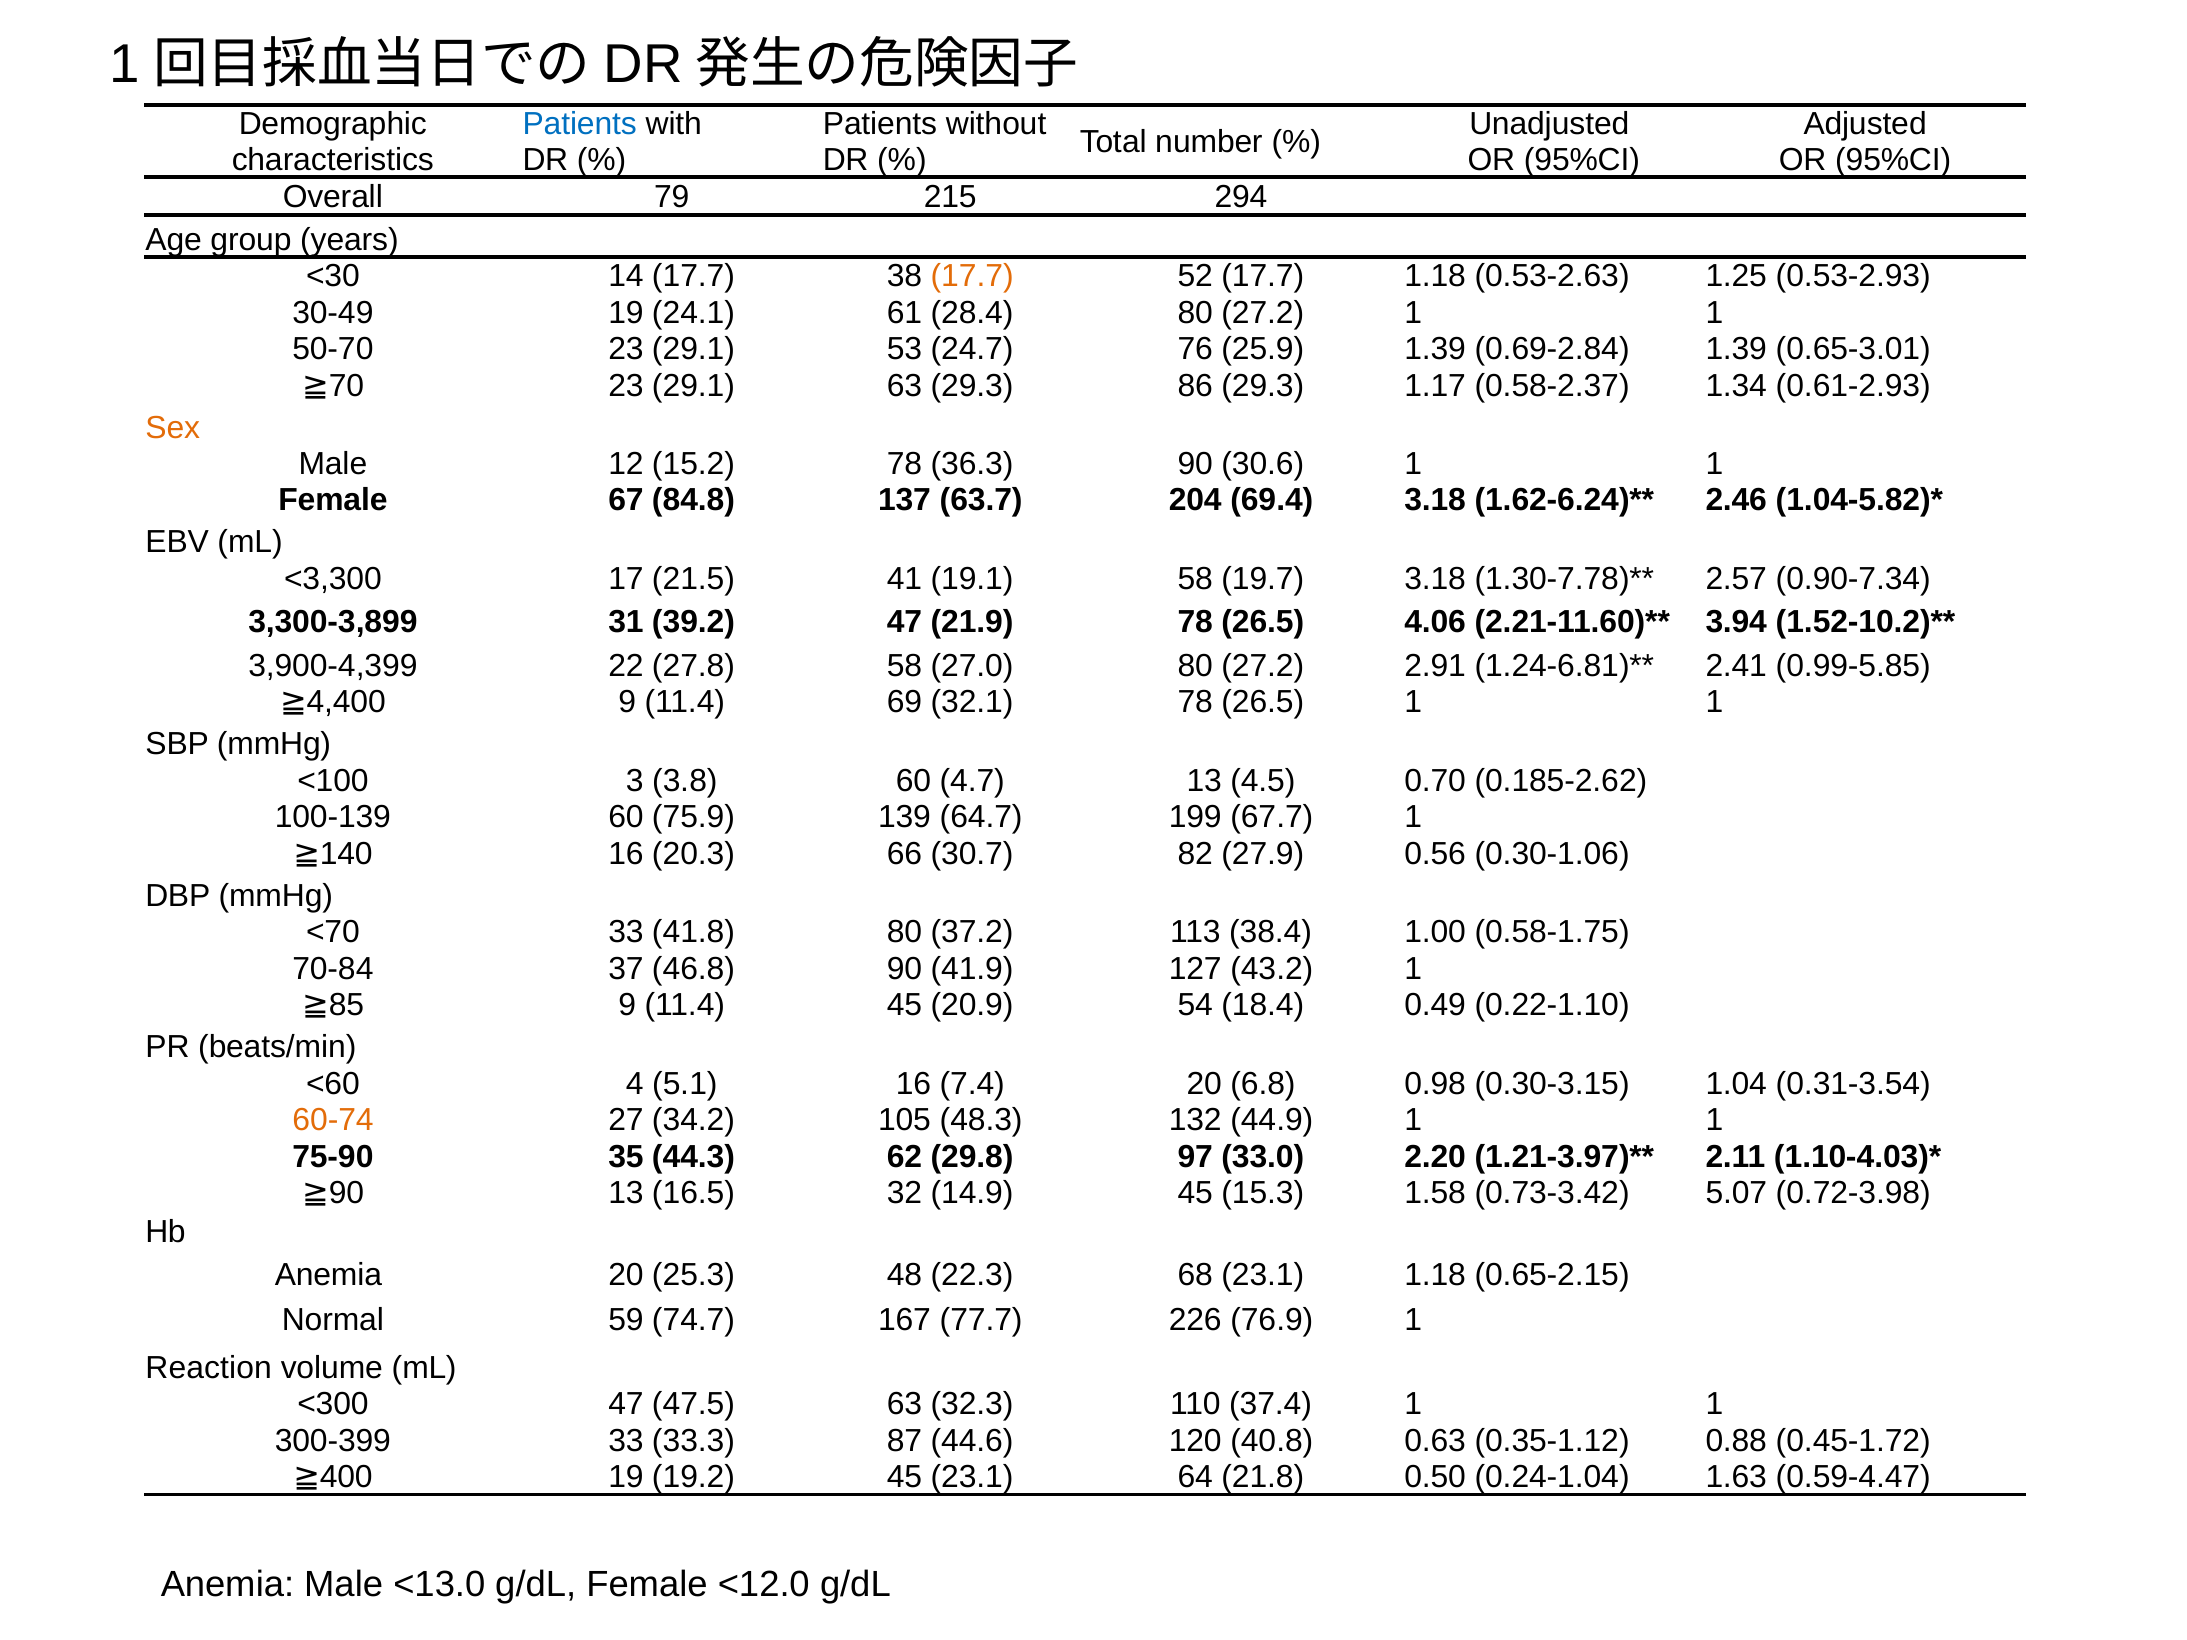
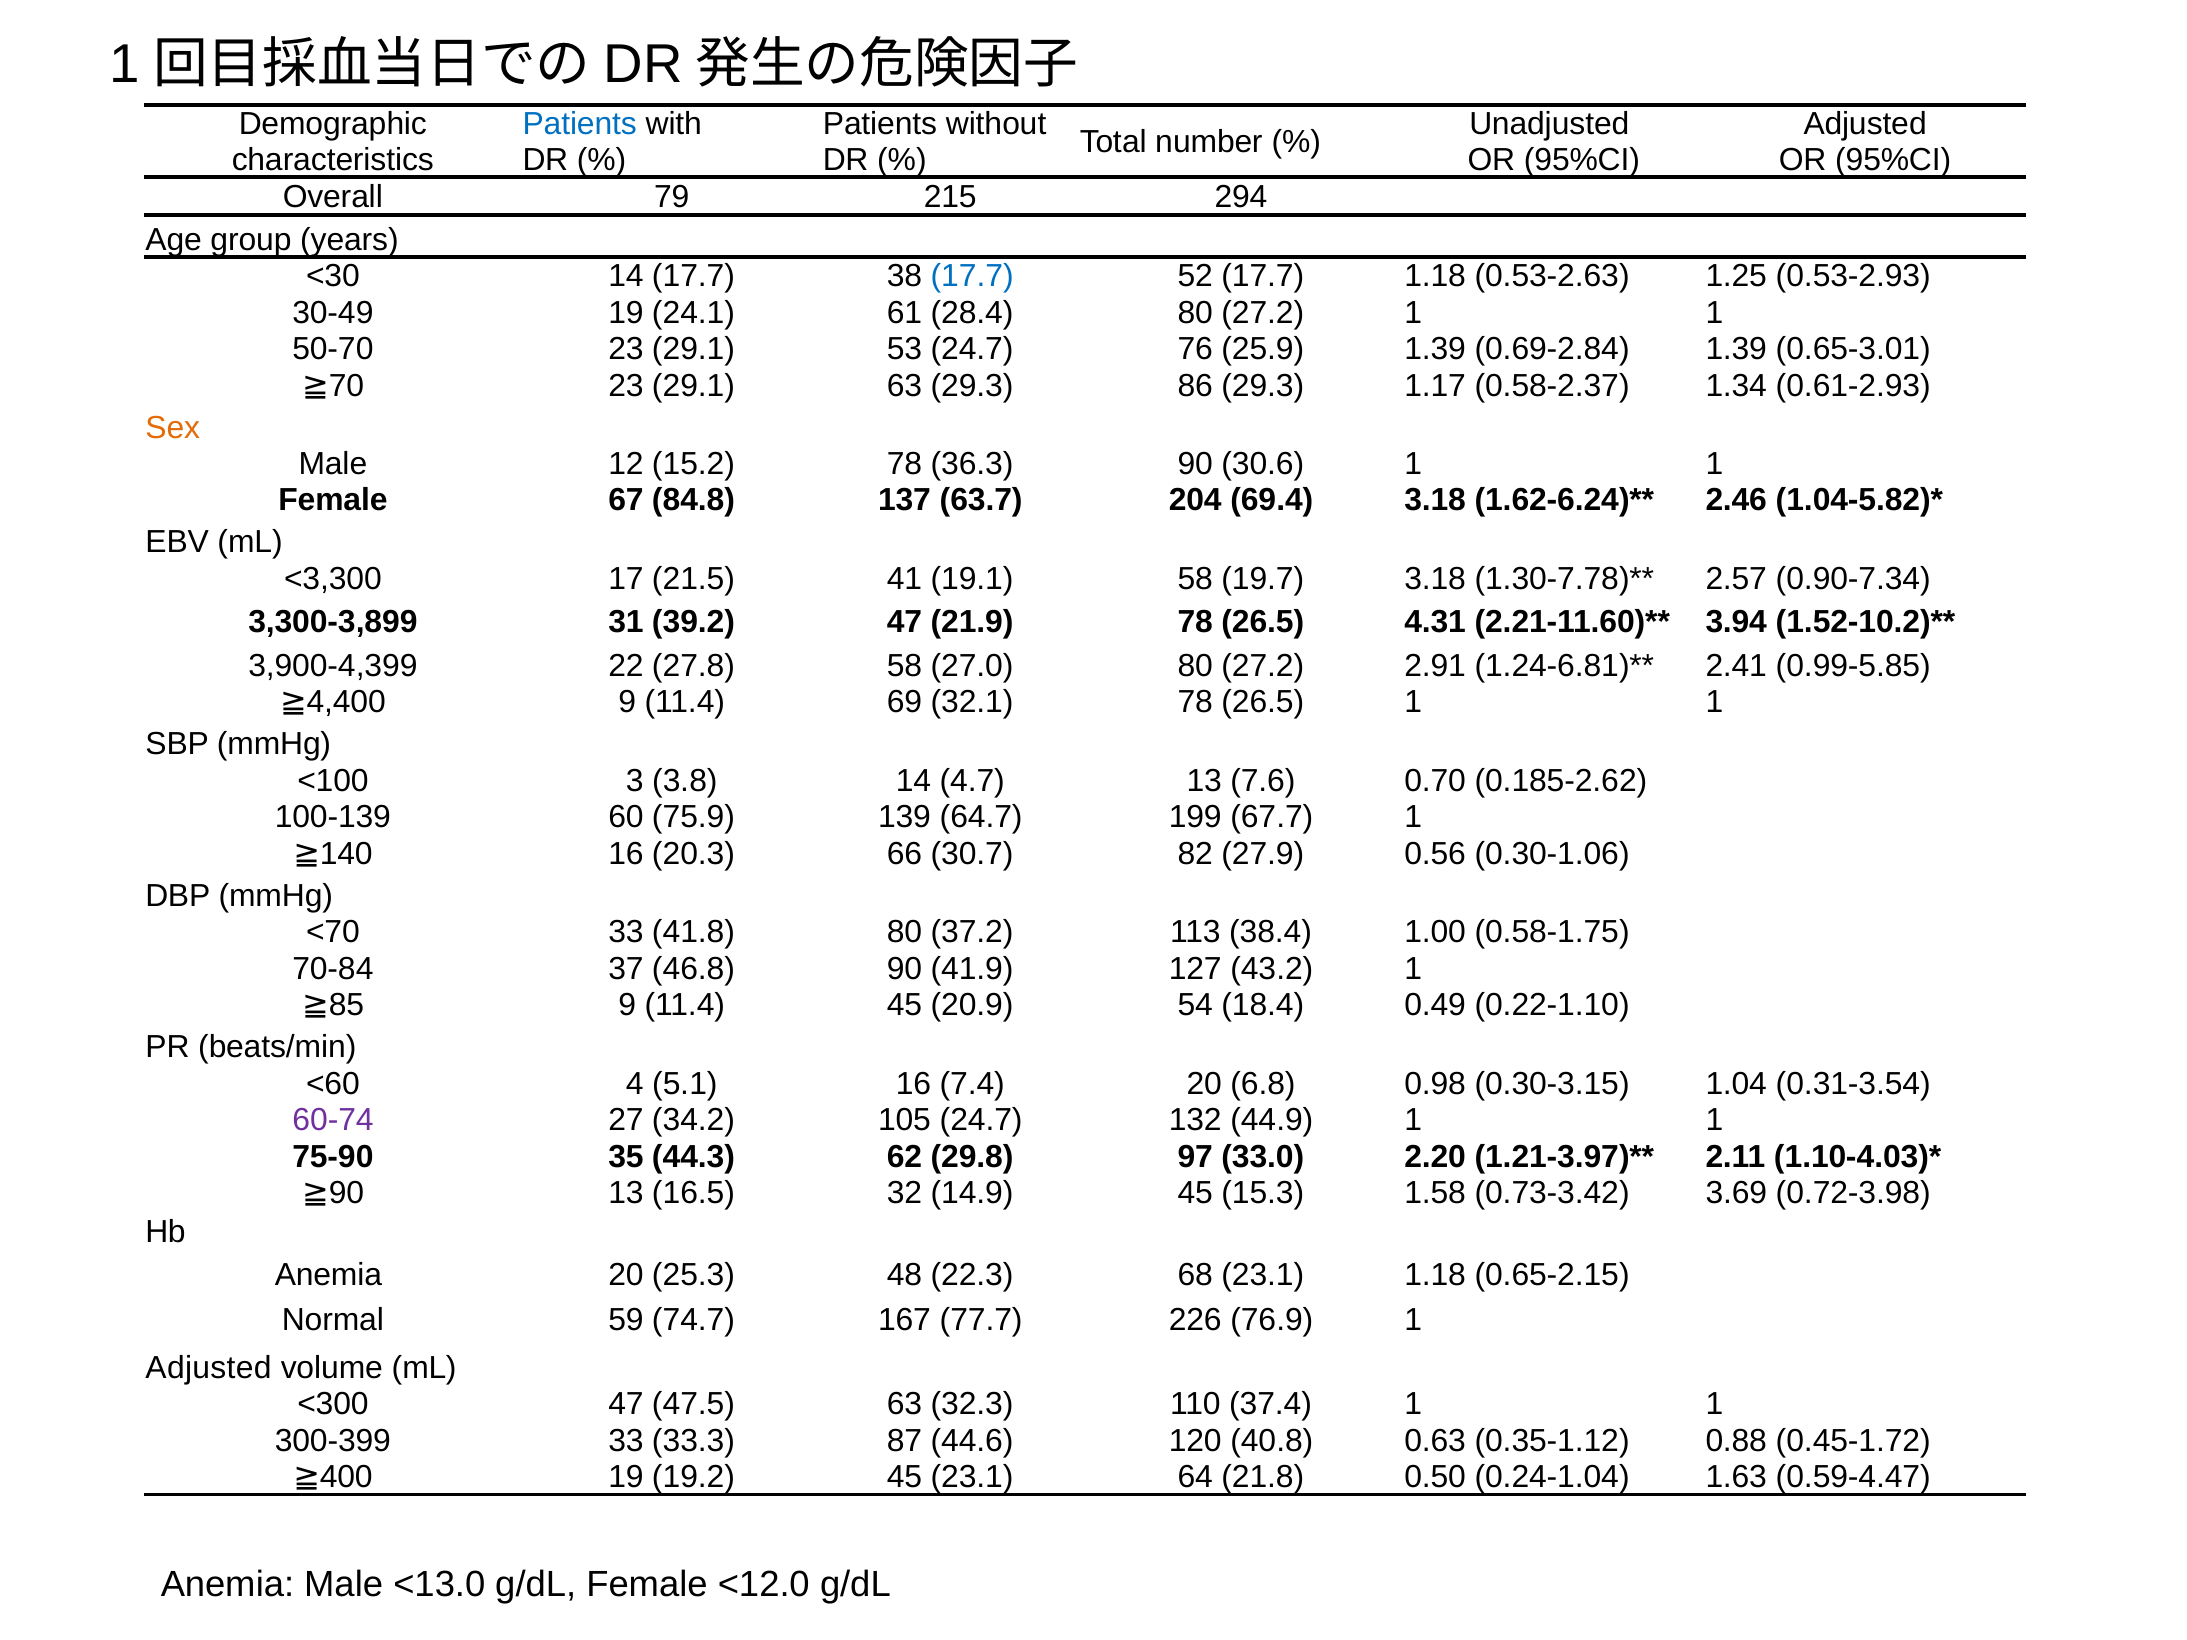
17.7 colour: orange -> blue (972, 276)
4.06: 4.06 -> 4.31 (1435, 623)
3.8 60: 60 -> 14 (914, 781)
4.5: 4.5 -> 7.6 (1263, 781)
60-74 colour: orange -> purple (333, 1120)
105 48.3: 48.3 -> 24.7 (981, 1120)
5.07: 5.07 -> 3.69 (1736, 1193)
Reaction: Reaction -> Adjusted (209, 1368)
